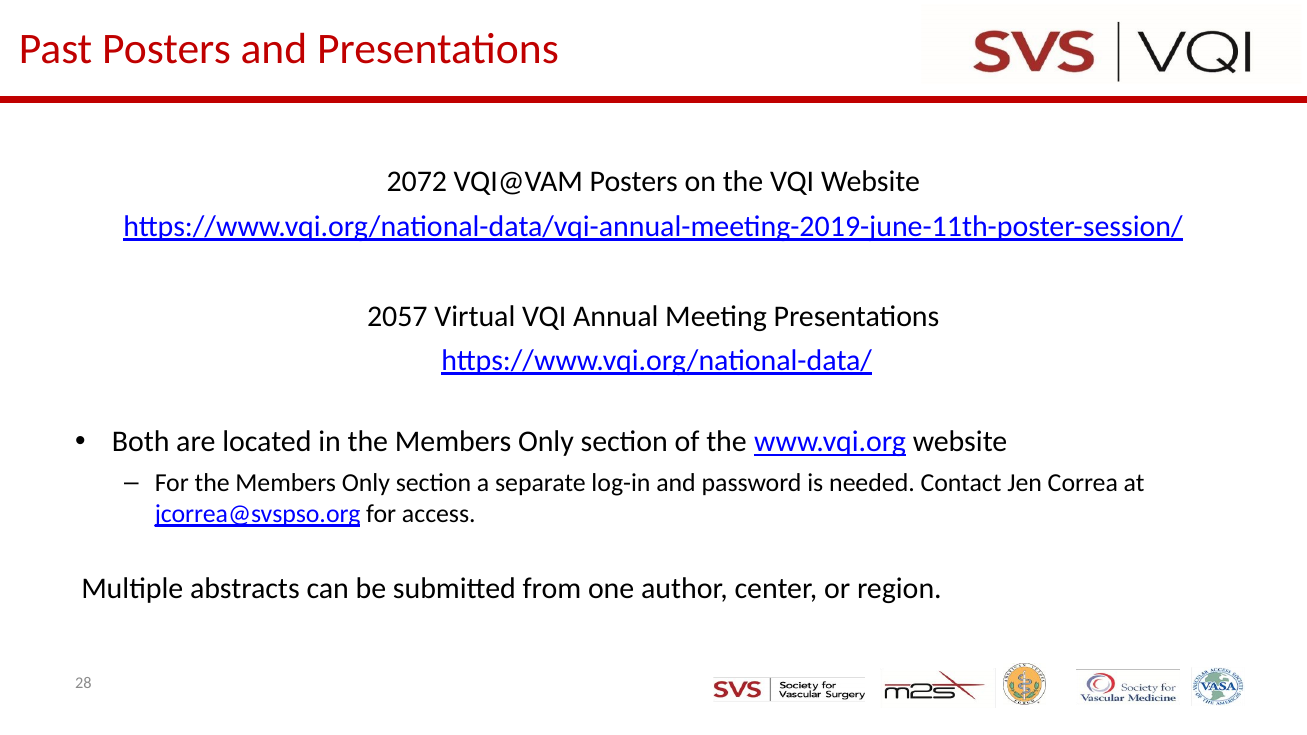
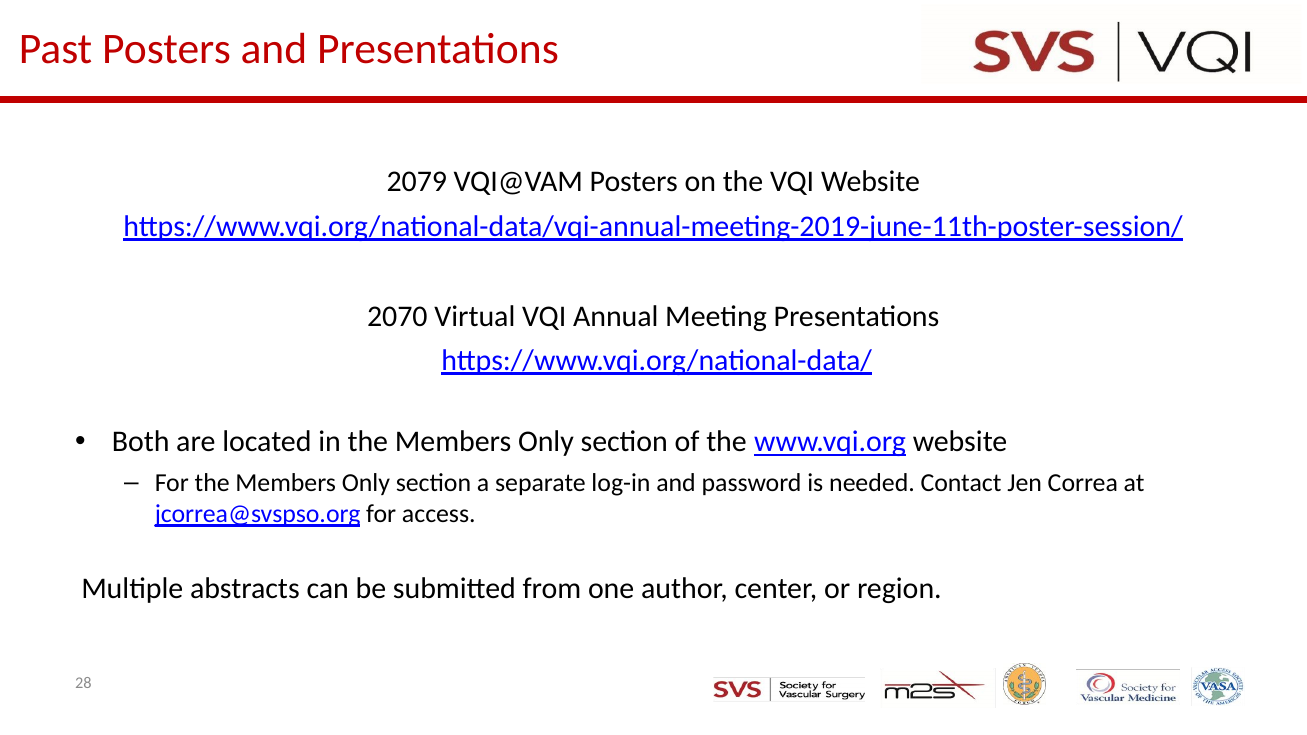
2072: 2072 -> 2079 (417, 182)
2057: 2057 -> 2070 (397, 316)
